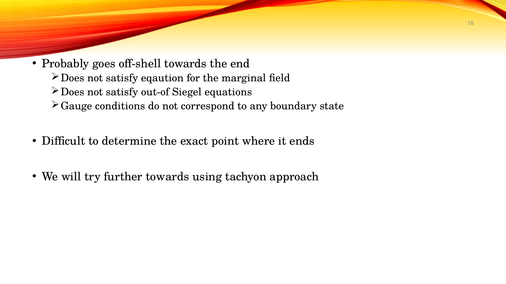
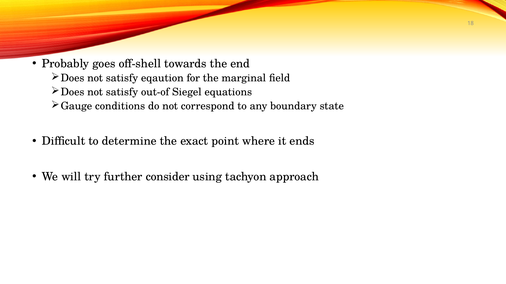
further towards: towards -> consider (168, 177)
